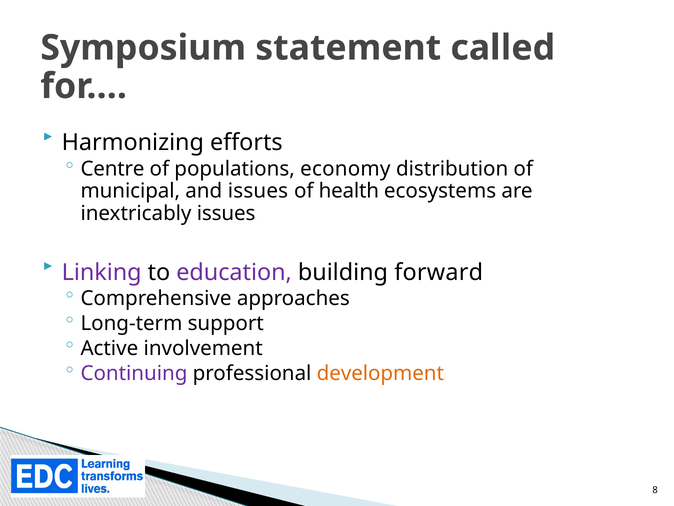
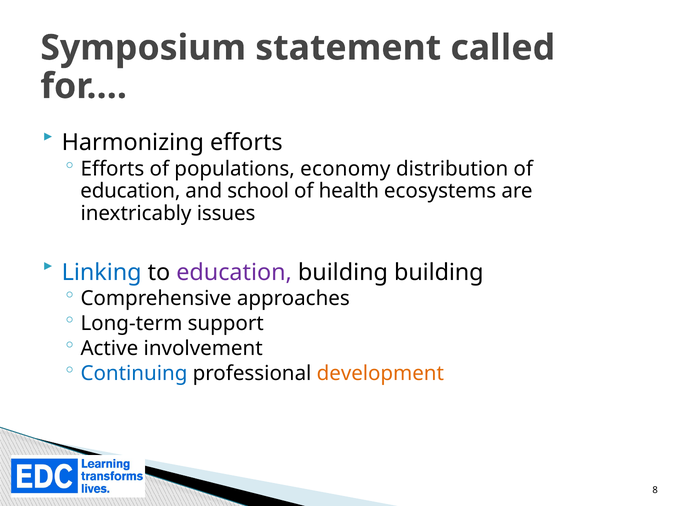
Centre: Centre -> Efforts (112, 169)
municipal: municipal -> education (130, 191)
and issues: issues -> school (258, 191)
Linking colour: purple -> blue (102, 272)
building forward: forward -> building (439, 272)
Continuing colour: purple -> blue (134, 373)
